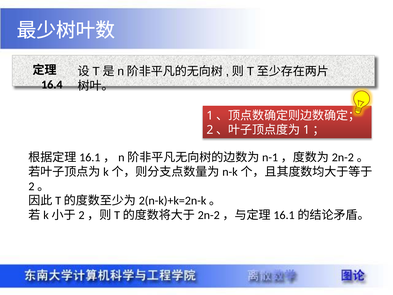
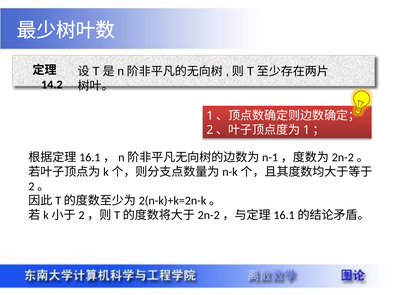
16.4: 16.4 -> 14.2 (52, 85)
